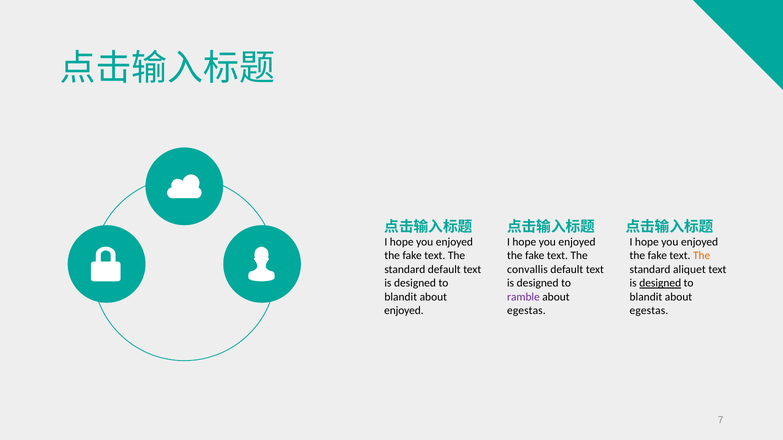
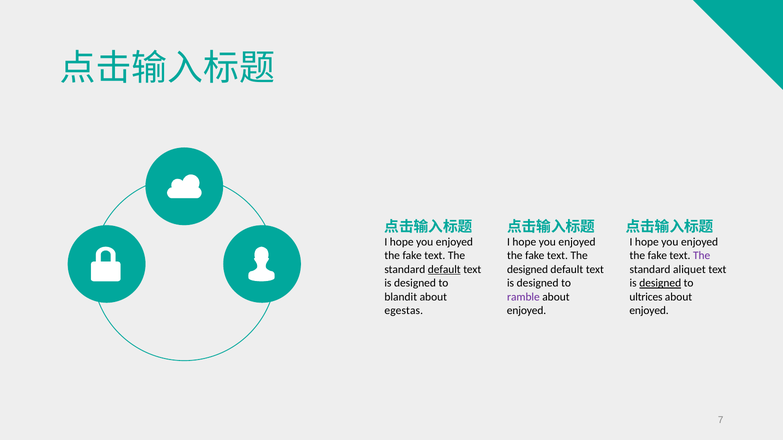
The colour: orange -> purple (702, 256)
default underline: none -> present (444, 270)
convallis: convallis -> designed (528, 270)
blandit: blandit -> ultrices (646, 297)
enjoyed: enjoyed -> egestas (404, 311)
egestas: egestas -> enjoyed (527, 311)
egestas: egestas -> enjoyed (649, 311)
